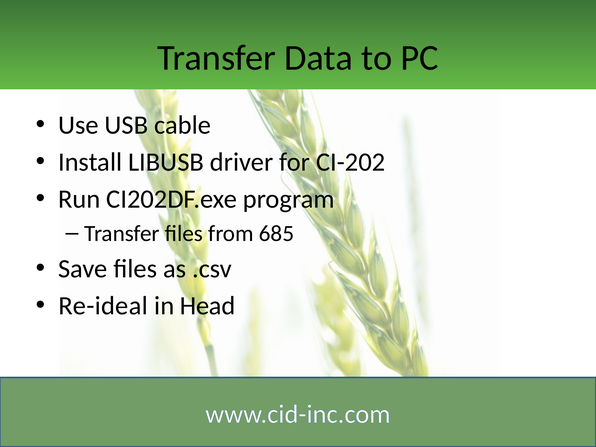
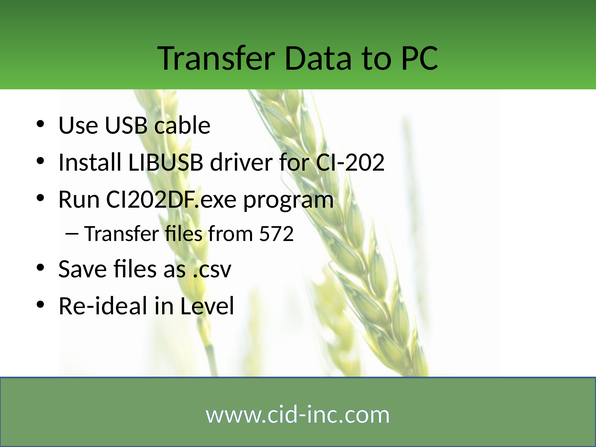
685: 685 -> 572 (277, 233)
Head: Head -> Level (208, 306)
